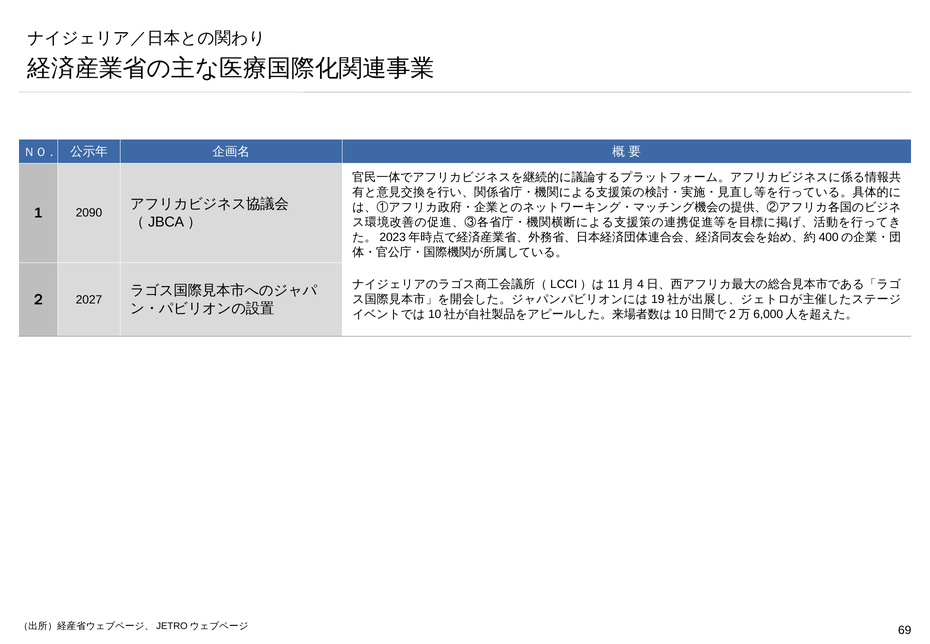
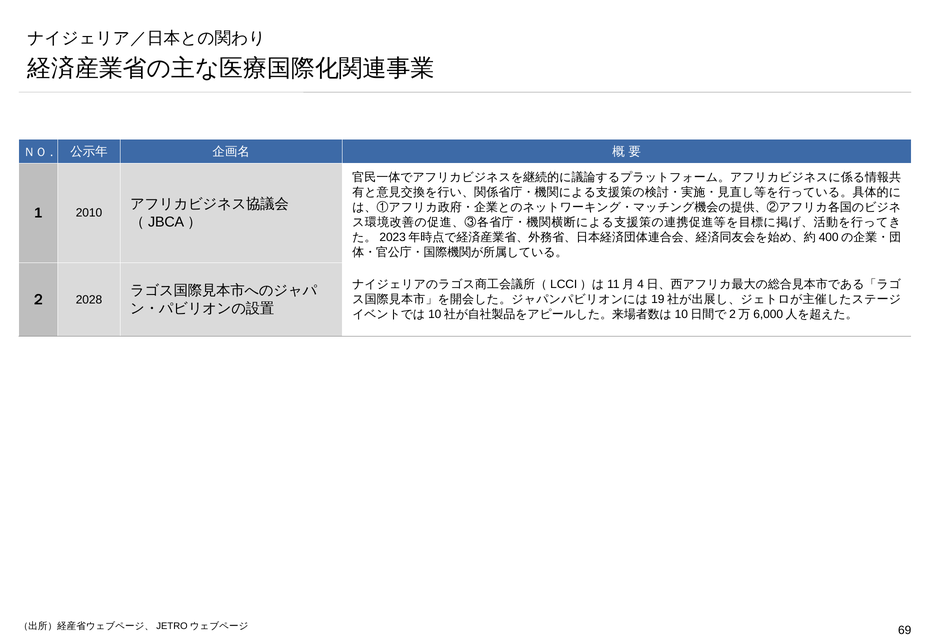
2090: 2090 -> 2010 (89, 213)
2027: 2027 -> 2028 (89, 299)
